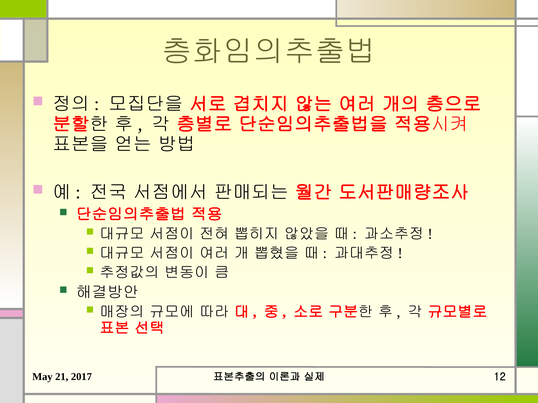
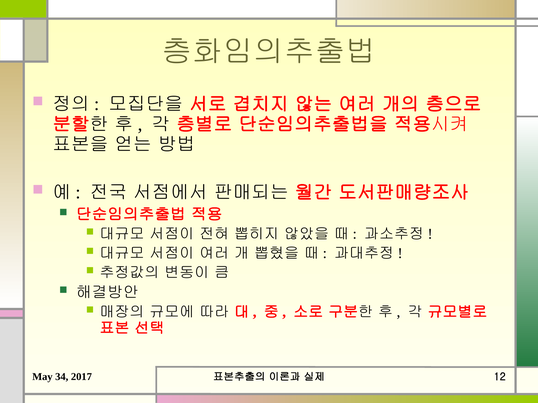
21: 21 -> 34 (62, 377)
